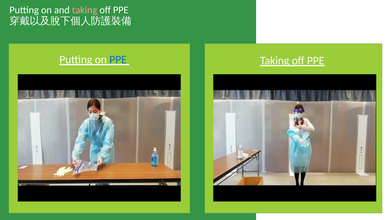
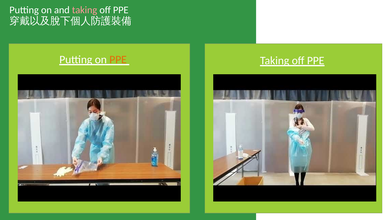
PPE colour: blue -> orange (118, 60)
